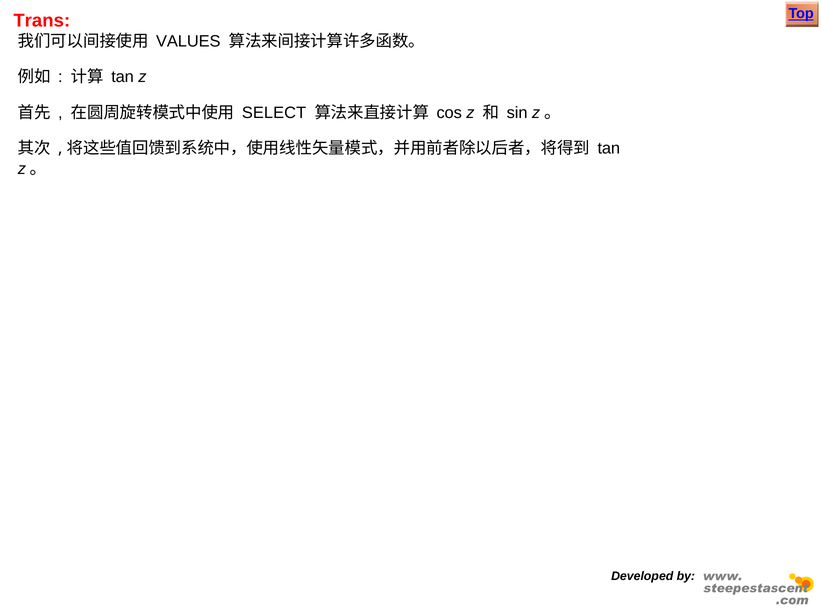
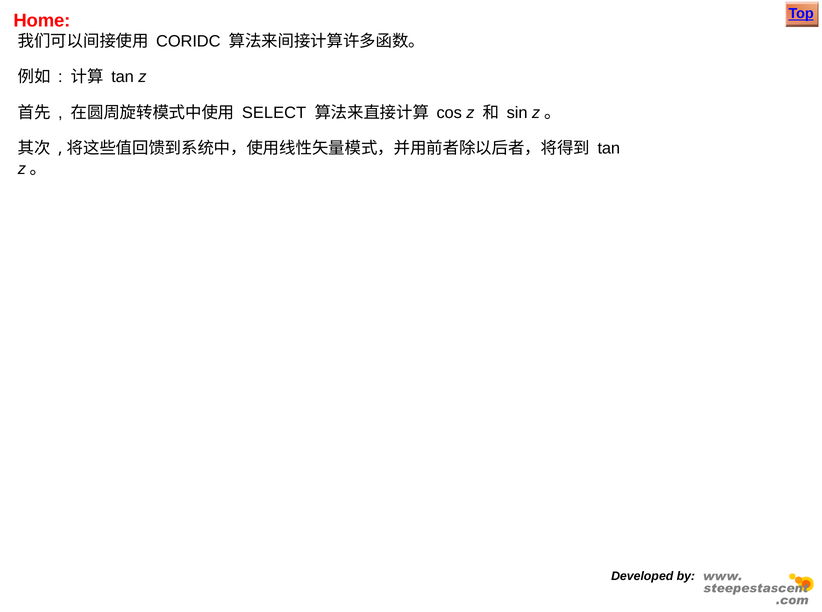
Trans: Trans -> Home (42, 21)
VALUES: VALUES -> CORIDC (188, 41)
